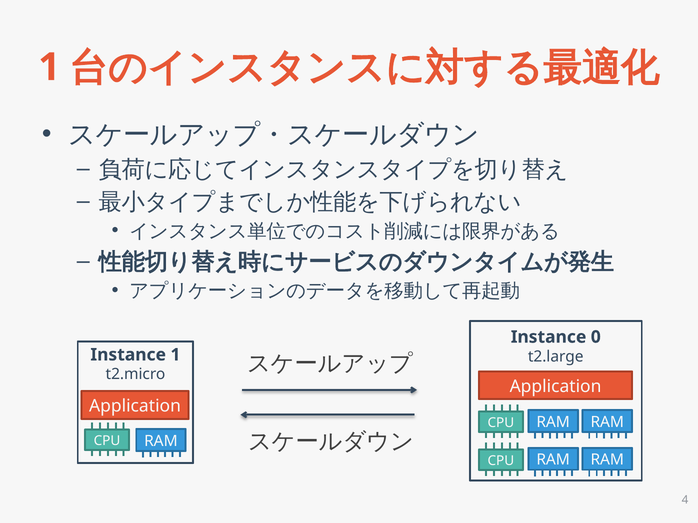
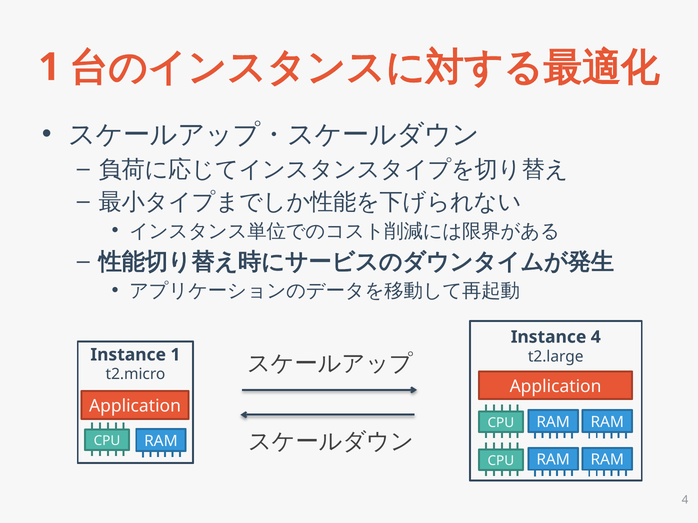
Instance 0: 0 -> 4 (596, 337)
